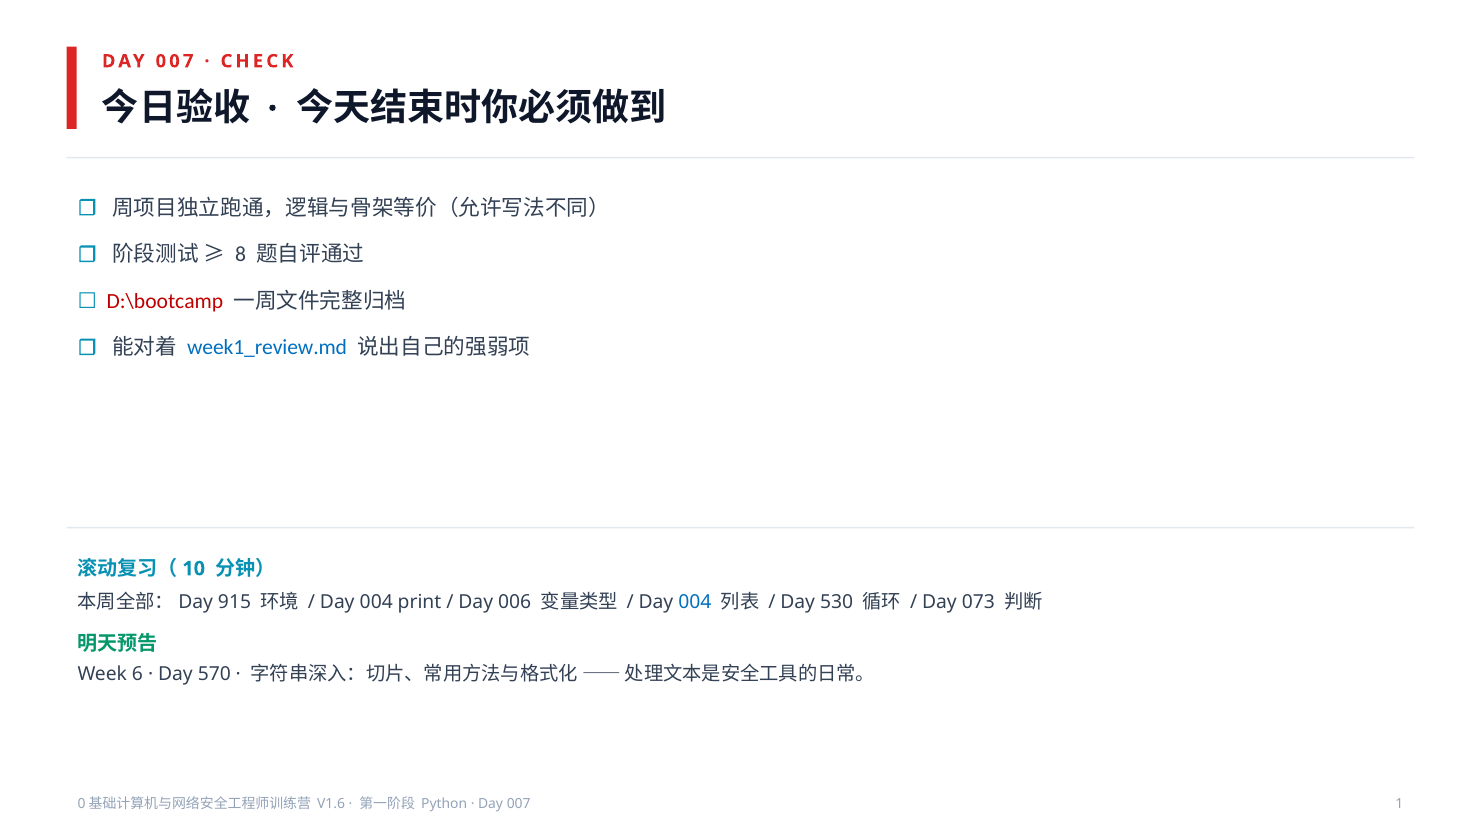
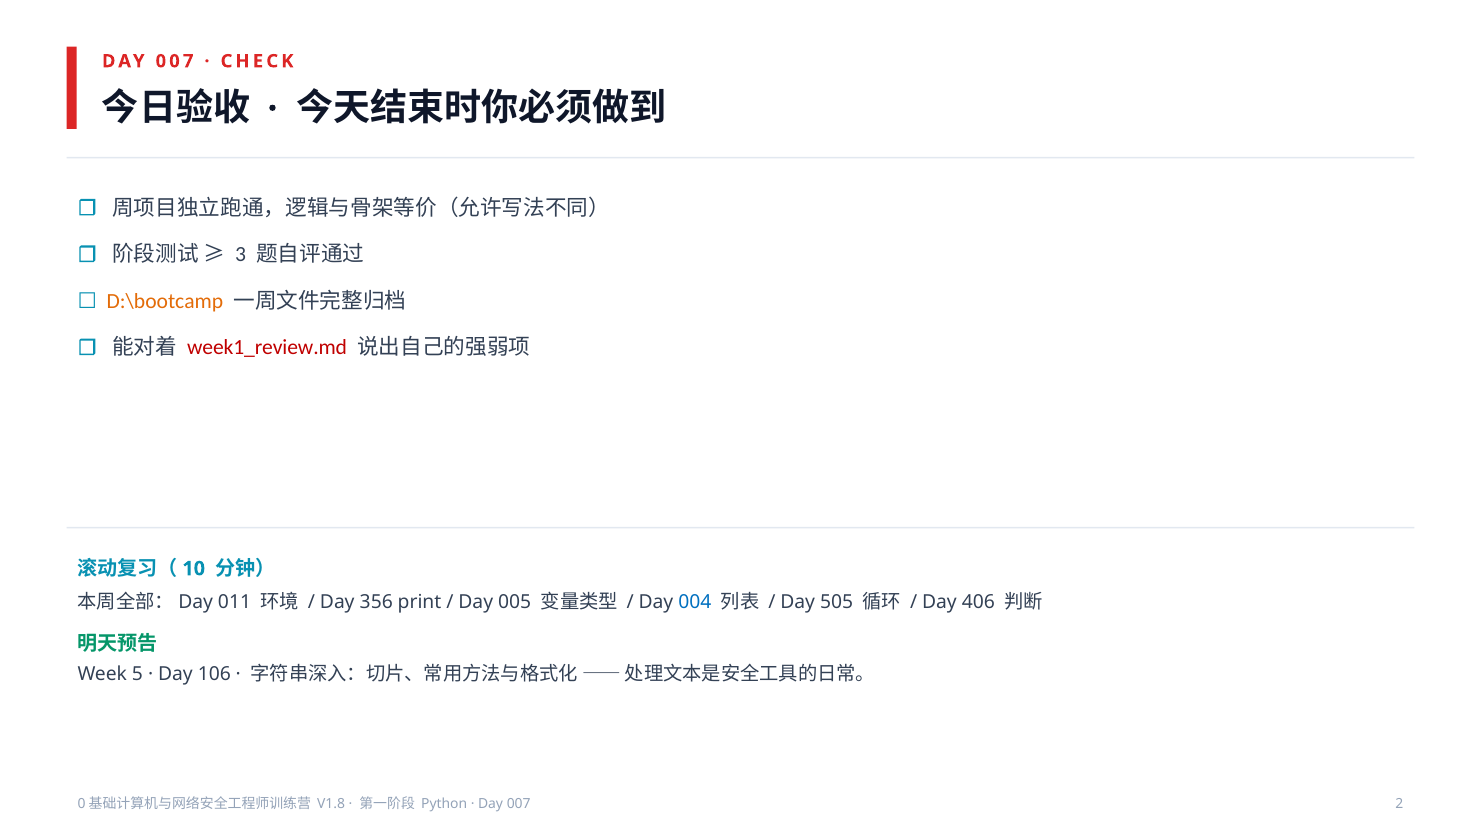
8: 8 -> 3 (241, 254)
D:\bootcamp colour: red -> orange (165, 301)
week1_review.md colour: blue -> red (267, 347)
915: 915 -> 011 (235, 602)
004: 004 -> 356 (376, 602)
006: 006 -> 005 (515, 602)
530: 530 -> 505 (837, 602)
073: 073 -> 406 (978, 602)
6: 6 -> 5 (137, 674)
570: 570 -> 106 (214, 674)
V1.6: V1.6 -> V1.8 (331, 804)
1: 1 -> 2 (1399, 804)
